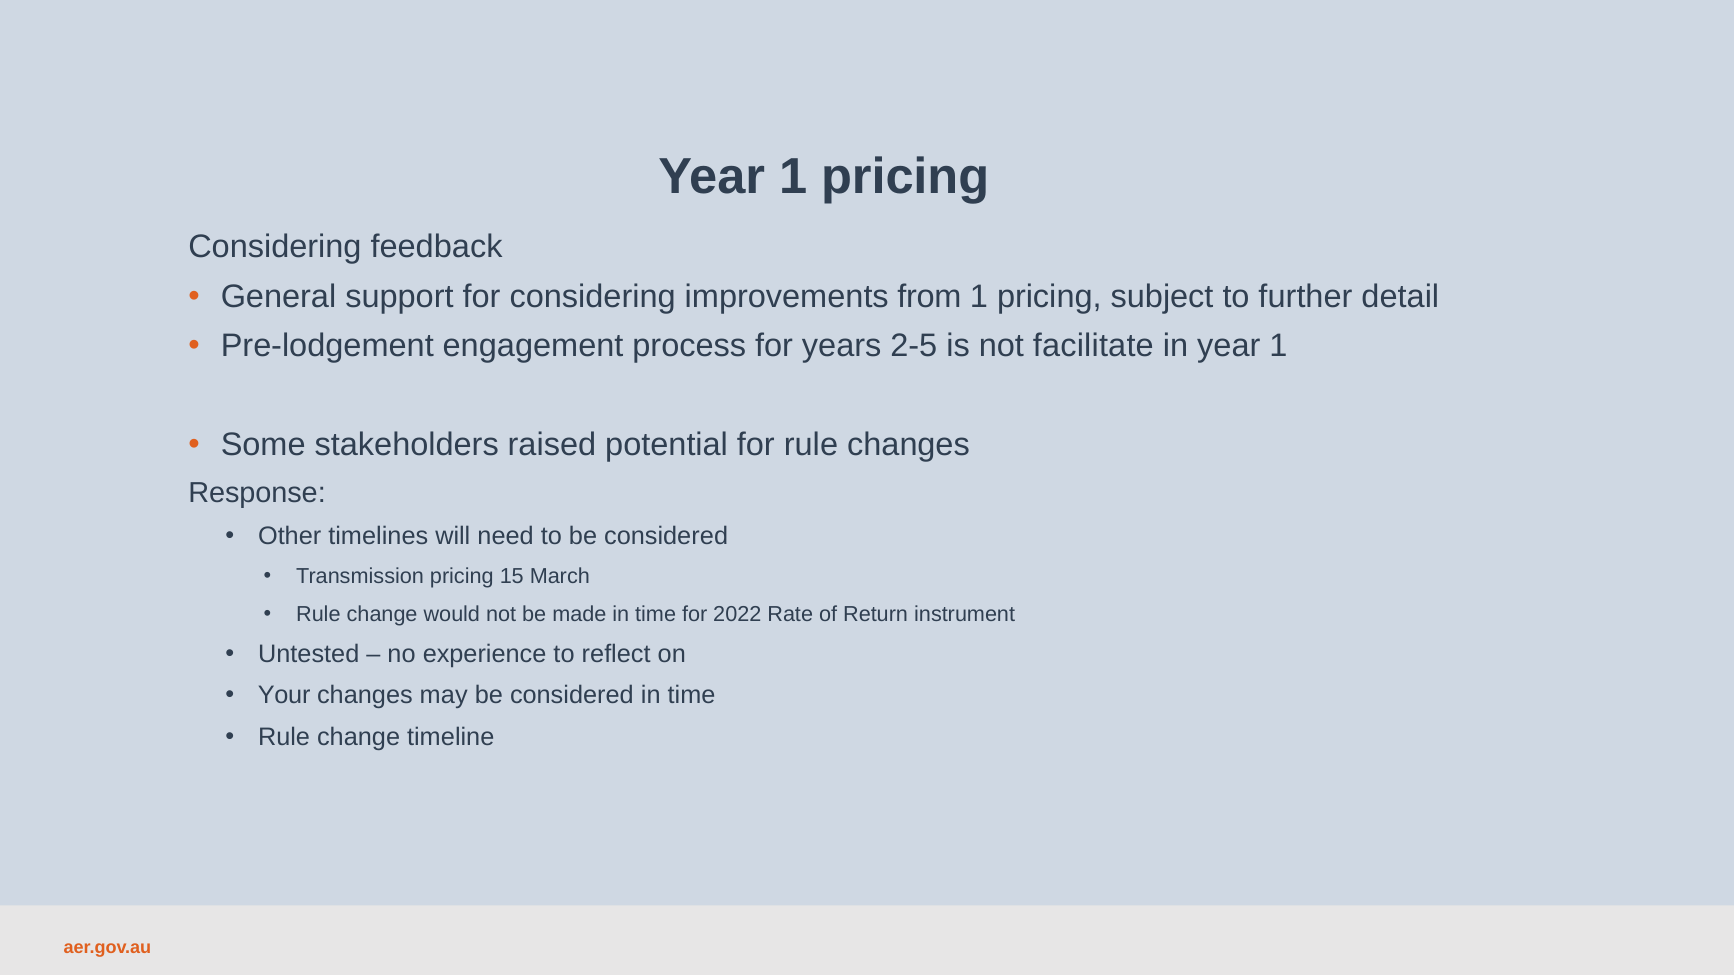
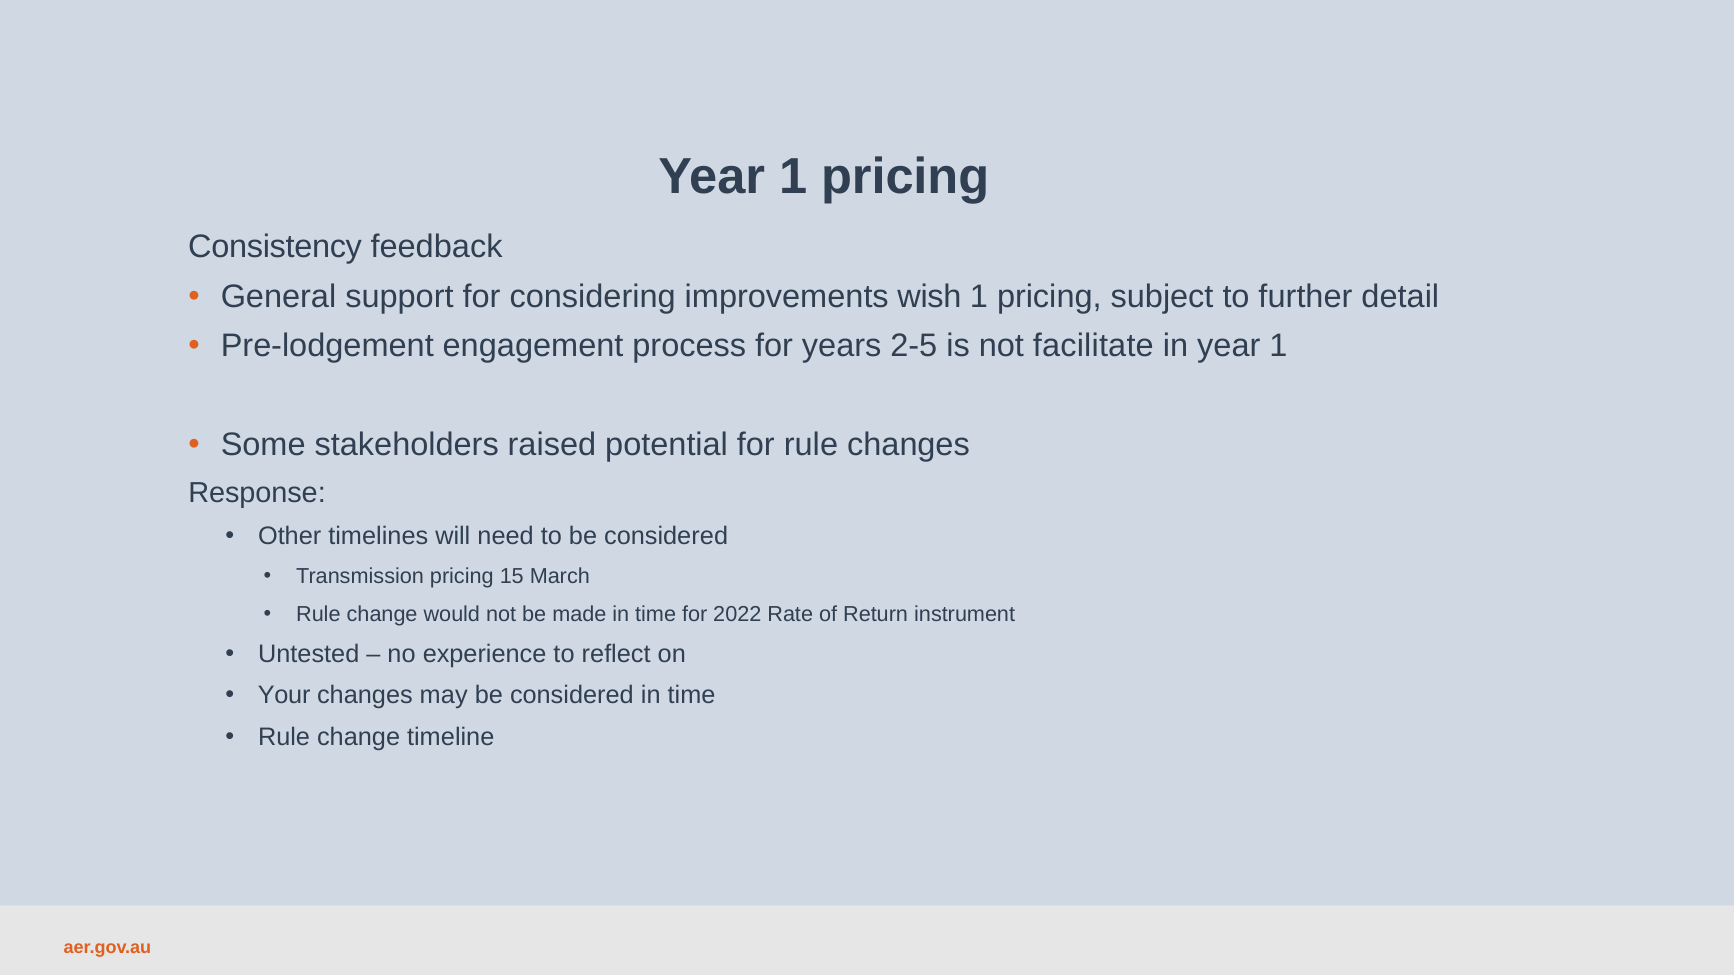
Considering: Considering -> Consistency (275, 247)
from: from -> wish (929, 297)
